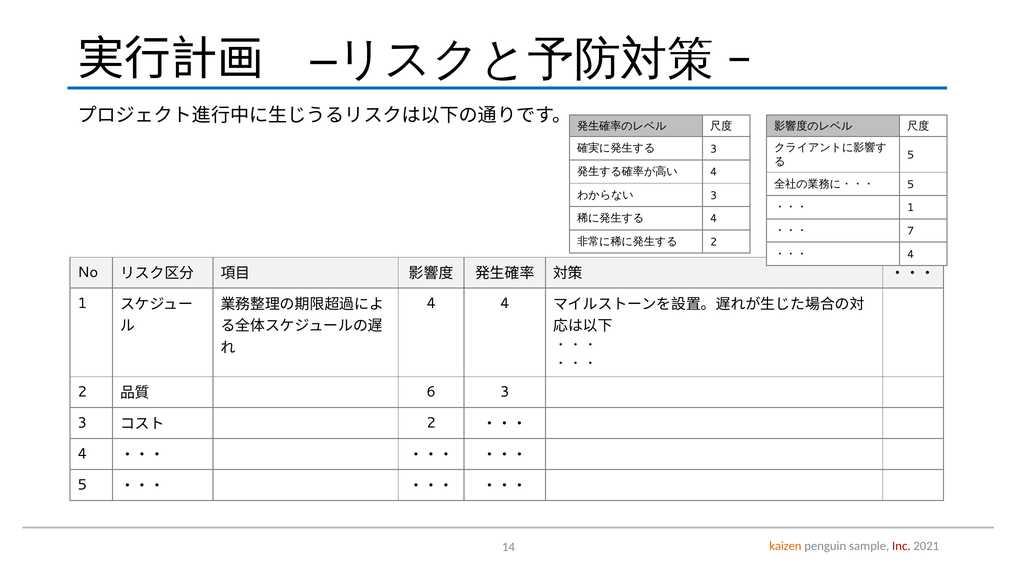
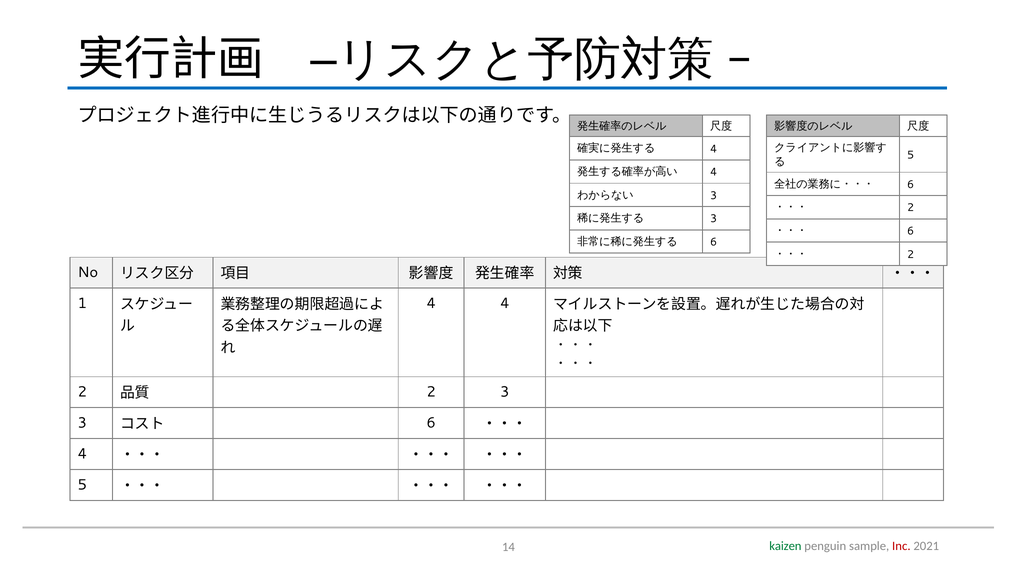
3: 3 -> 4 (714, 149)
5: 5 -> 6 (911, 185)
1: 1 -> 2 (911, 208)
4: 4 -> 3 (714, 219)
7: 7 -> 6 (911, 231)
2: 2 -> 6 (714, 242)
4: 4 -> 2 (911, 254)
6: 6 -> 2 (431, 392)
2: 2 -> 6 (431, 423)
kaizen colour: orange -> green (785, 546)
